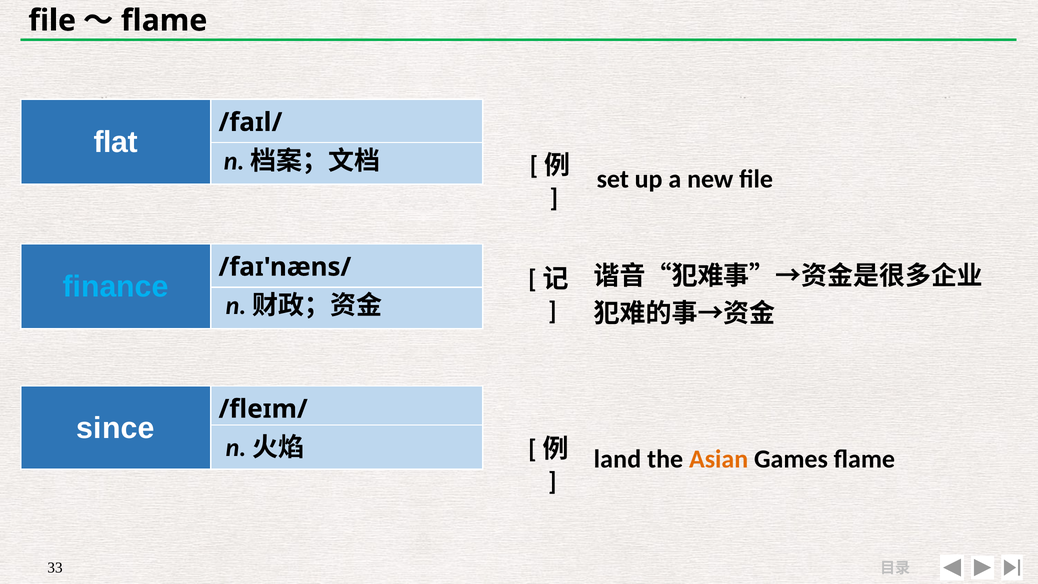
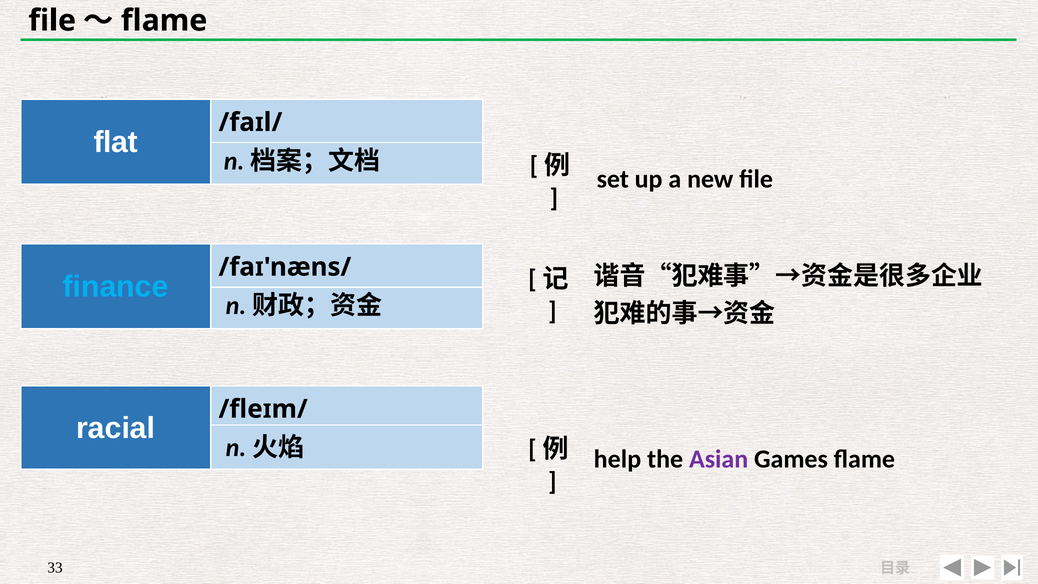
since: since -> racial (116, 428)
land: land -> help (617, 459)
Asian colour: orange -> purple (719, 459)
